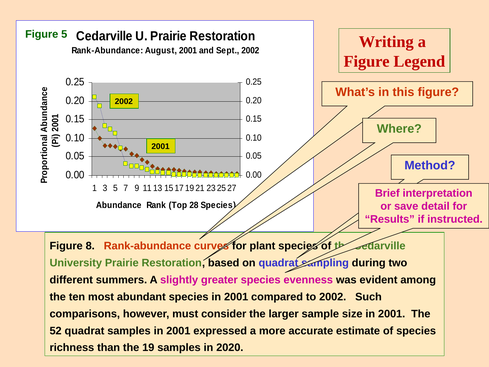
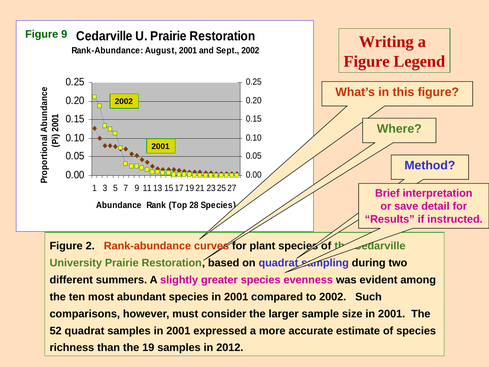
Figure 5: 5 -> 9 (64, 34)
Figure 8: 8 -> 2 (90, 246)
2020: 2020 -> 2012 (230, 347)
